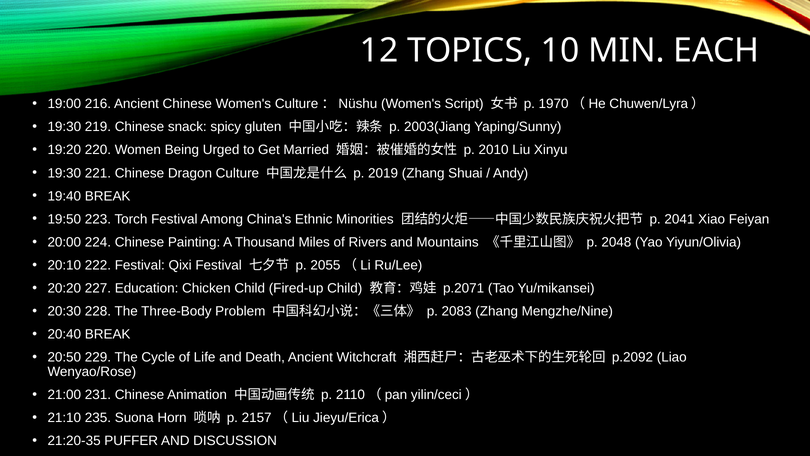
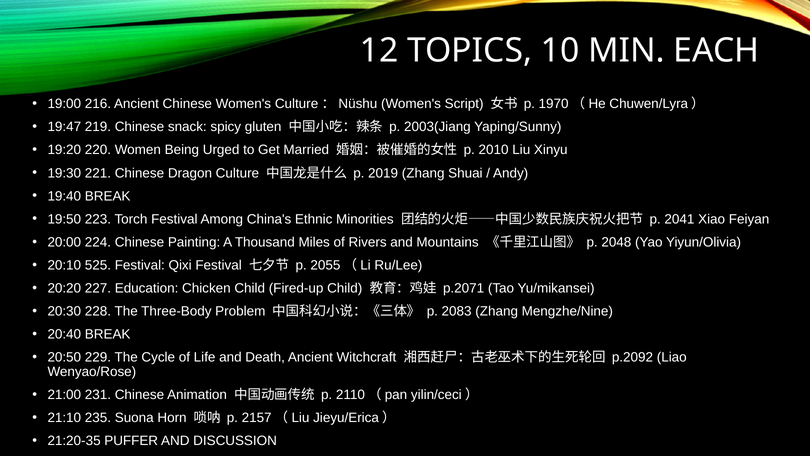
19:30: 19:30 -> 19:47 (64, 127)
222: 222 -> 525 (98, 265)
